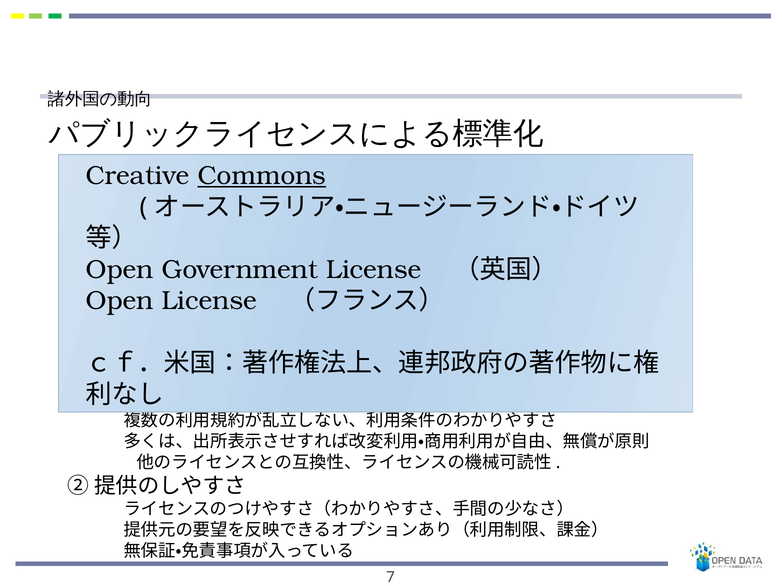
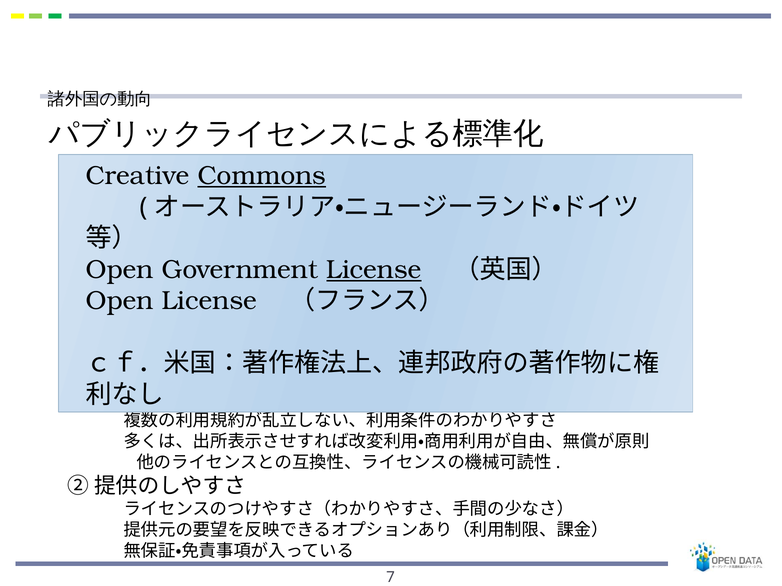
License underline: none -> present (374, 270)
